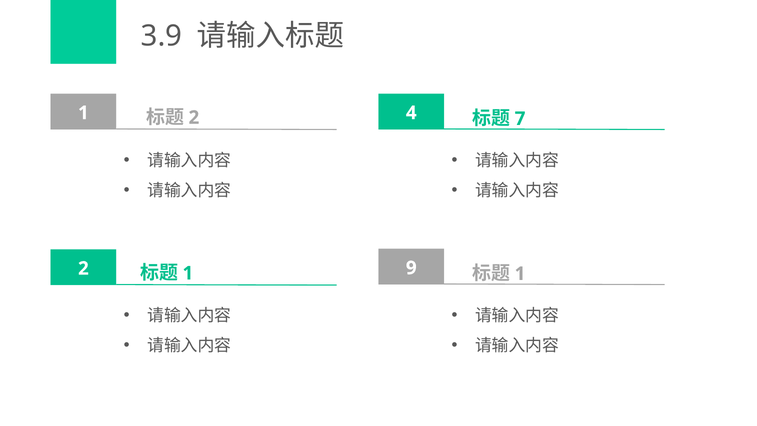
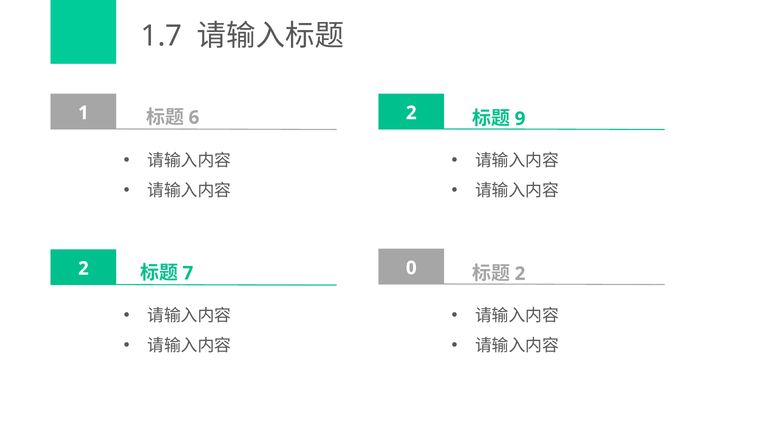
3.9: 3.9 -> 1.7 (162, 36)
1 4: 4 -> 2 (411, 113)
2: 2 -> 6 (194, 118)
7: 7 -> 9 (520, 119)
9: 9 -> 0 (411, 268)
1: 1 -> 7 (188, 273)
1: 1 -> 2 (520, 274)
